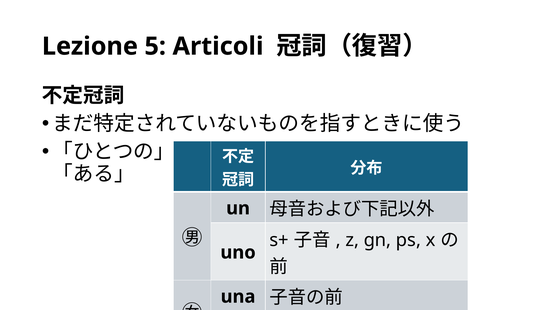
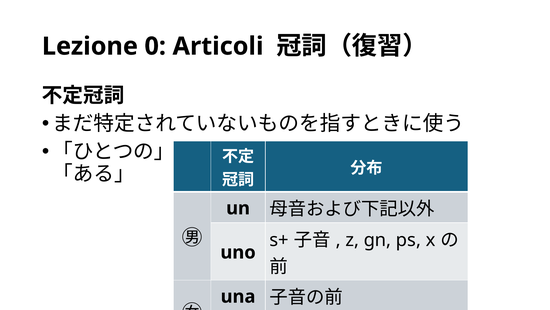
5: 5 -> 0 (155, 46)
